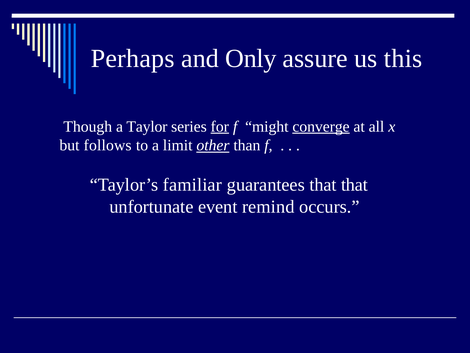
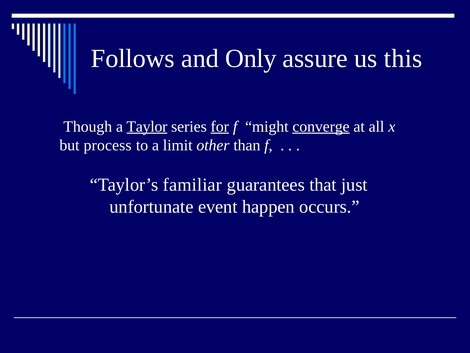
Perhaps: Perhaps -> Follows (133, 59)
Taylor underline: none -> present (147, 126)
follows: follows -> process (108, 145)
other underline: present -> none (213, 145)
that that: that -> just (354, 185)
remind: remind -> happen (268, 206)
